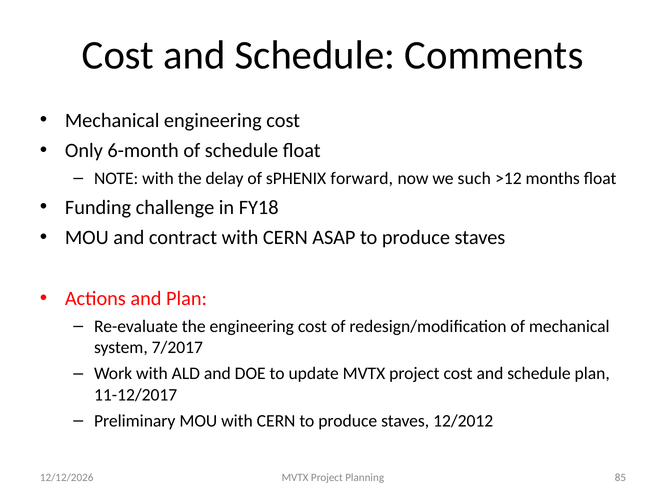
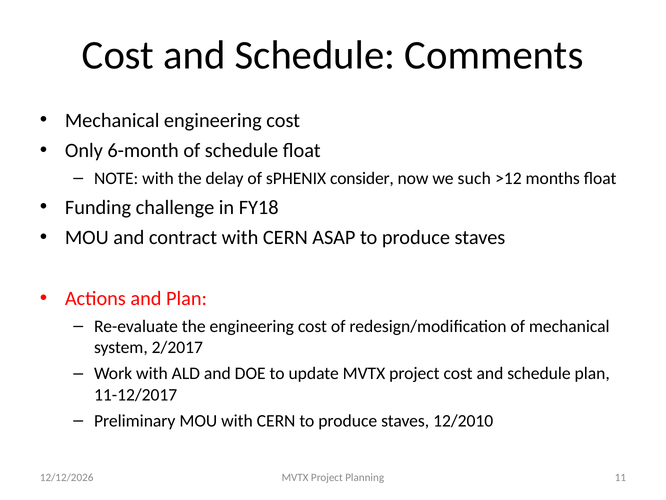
forward: forward -> consider (362, 178)
7/2017: 7/2017 -> 2/2017 (177, 347)
12/2012: 12/2012 -> 12/2010 (463, 421)
85: 85 -> 11 (620, 477)
